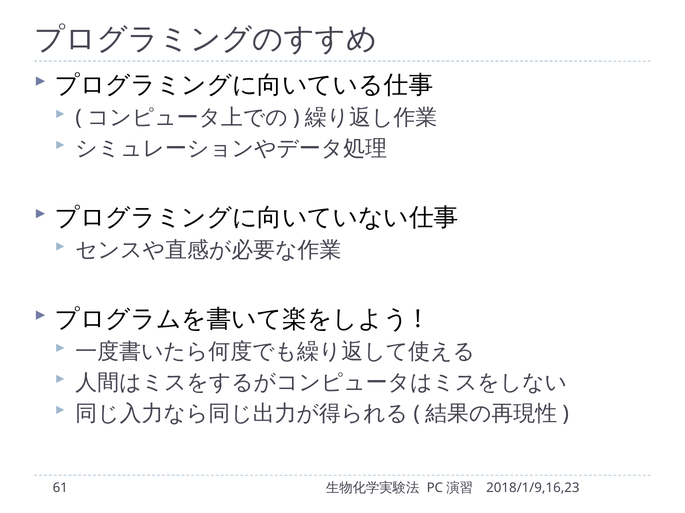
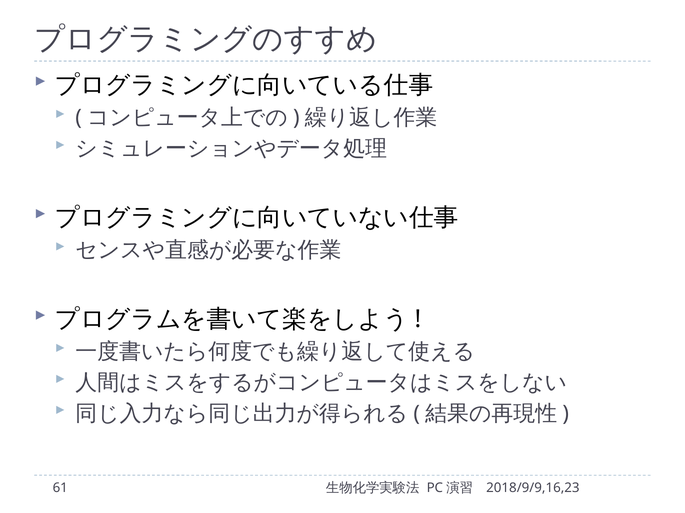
2018/1/9,16,23: 2018/1/9,16,23 -> 2018/9/9,16,23 (533, 488)
